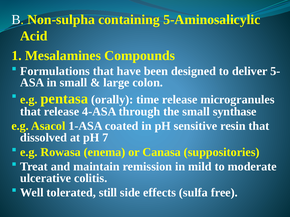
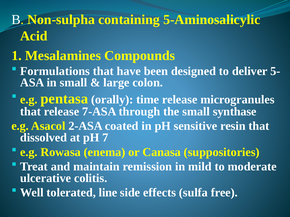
4-ASA: 4-ASA -> 7-ASA (99, 112)
1-ASA: 1-ASA -> 2-ASA (86, 126)
still: still -> line (108, 193)
